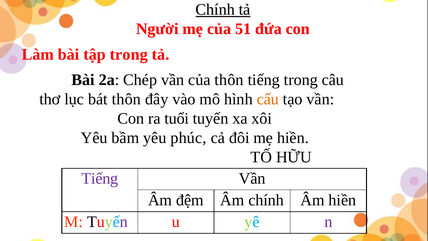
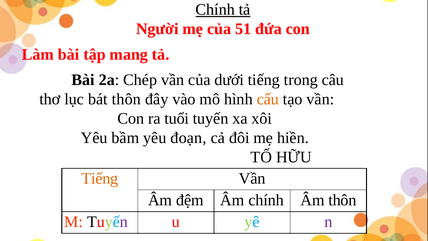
tập trong: trong -> mang (129, 54)
của thôn: thôn -> dưới (229, 80)
phúc: phúc -> đoạn (188, 138)
Tiếng colour: purple -> orange (100, 178)
Âm hiền: hiền -> thôn (343, 200)
